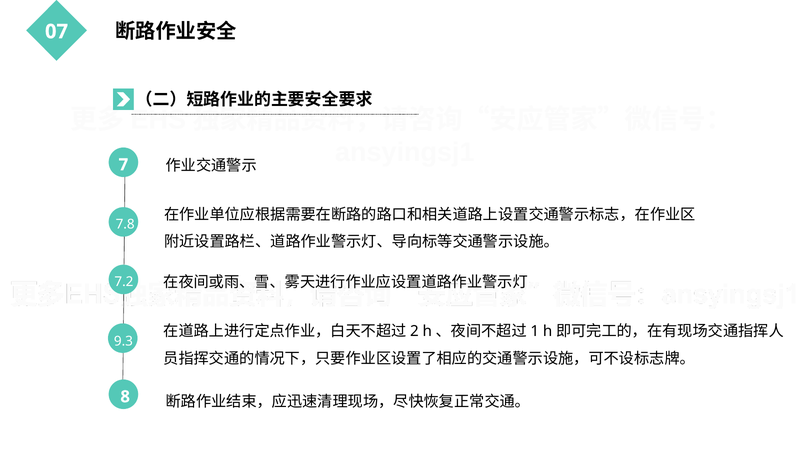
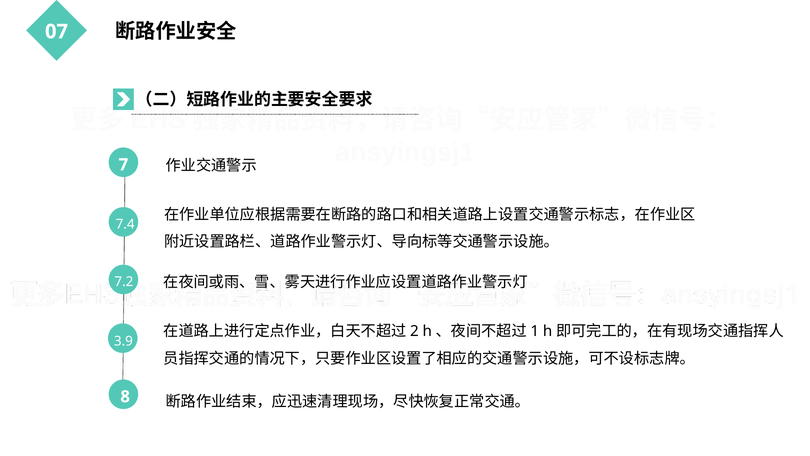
7.8: 7.8 -> 7.4 (125, 224)
9.3: 9.3 -> 3.9 (123, 341)
